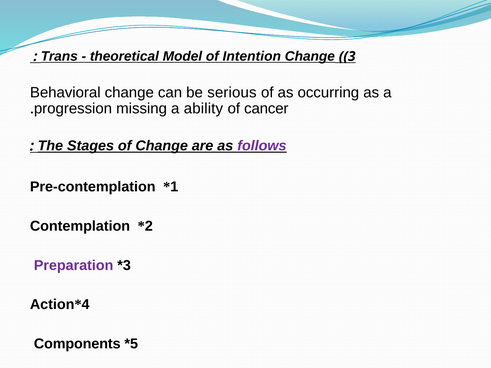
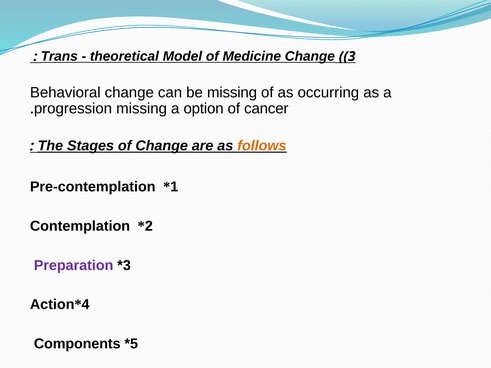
Intention: Intention -> Medicine (252, 56)
be serious: serious -> missing (232, 92)
ability: ability -> option (204, 109)
follows colour: purple -> orange (262, 146)
